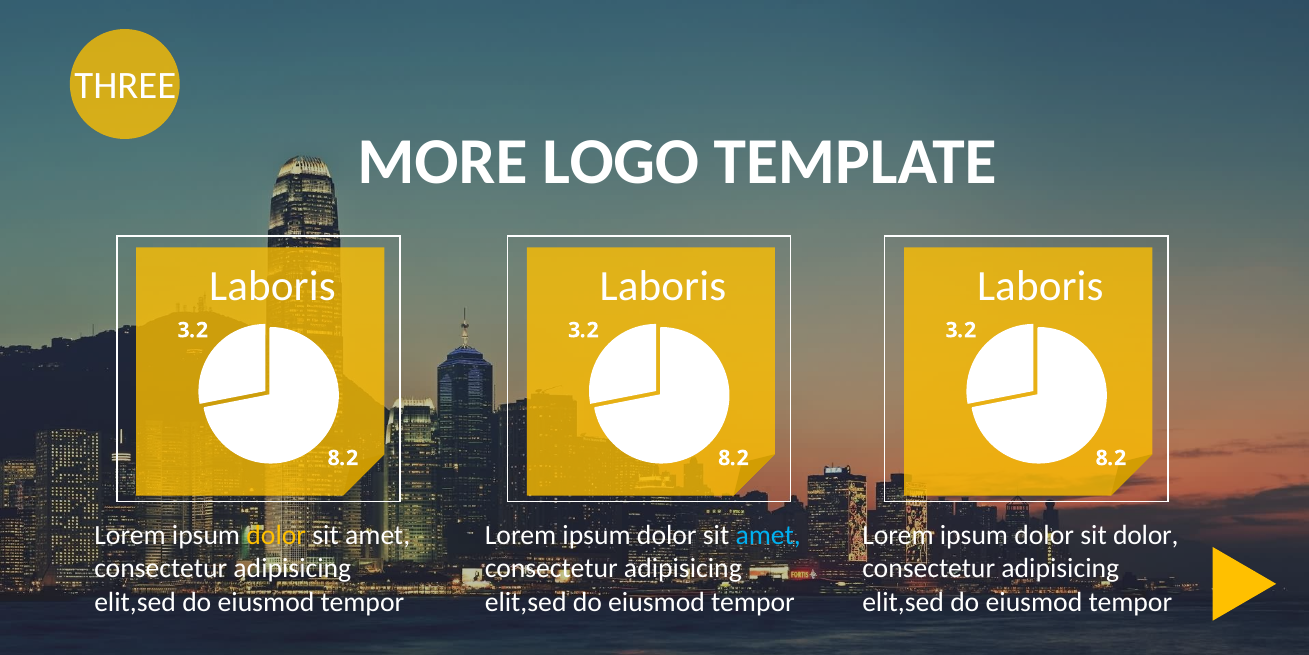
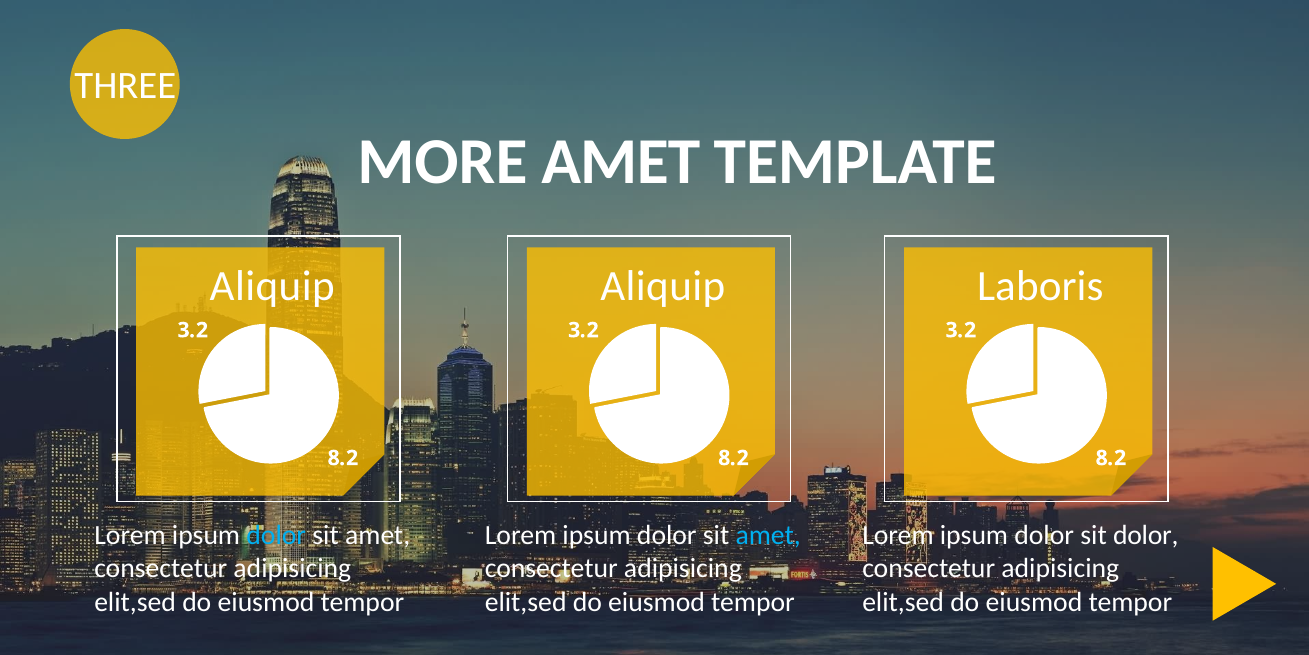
MORE LOGO: LOGO -> AMET (621, 162)
Laboris: Laboris -> Aliquip (272, 286)
Laboris: Laboris -> Aliquip (663, 286)
dolor colour: yellow -> light blue (276, 535)
